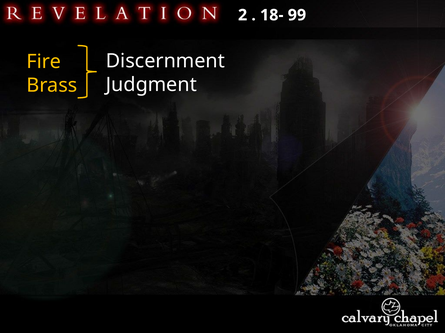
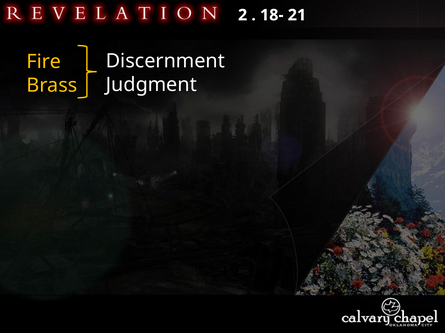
99: 99 -> 21 (297, 15)
